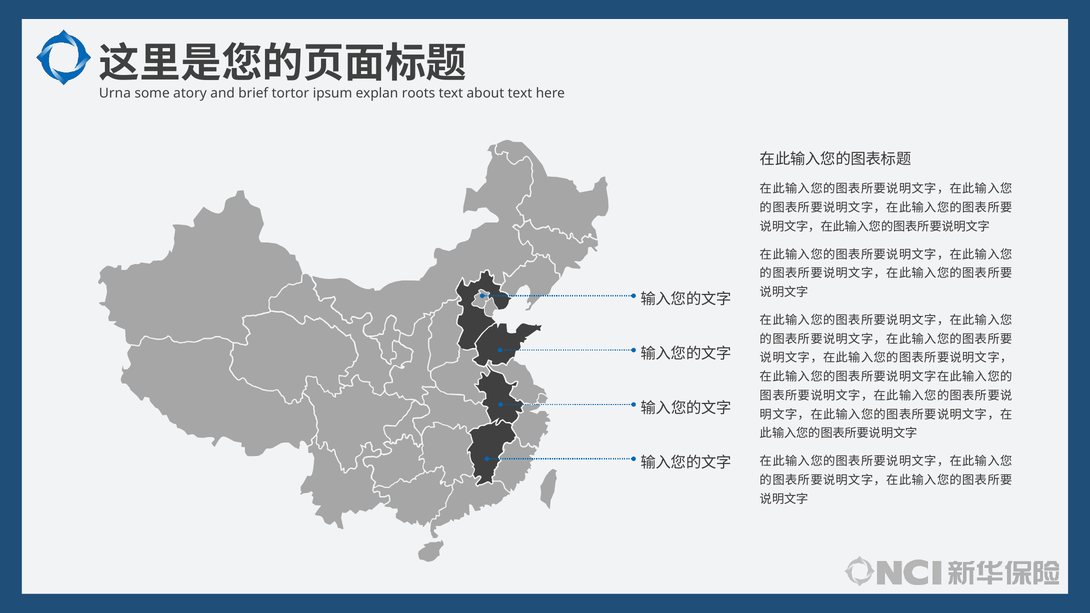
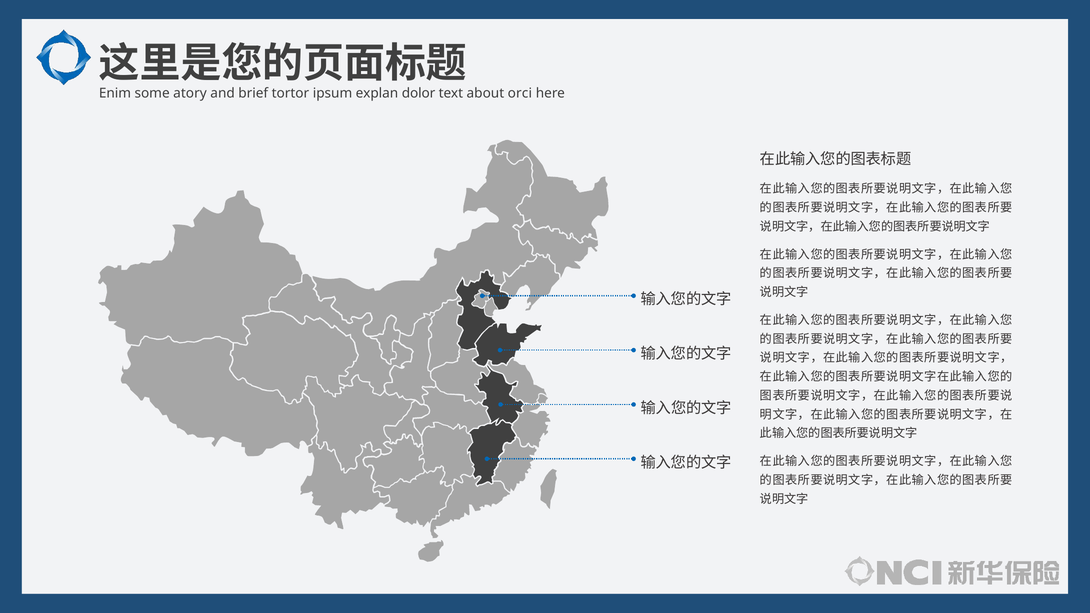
Urna: Urna -> Enim (115, 93)
roots: roots -> dolor (419, 93)
about text: text -> orci (520, 93)
